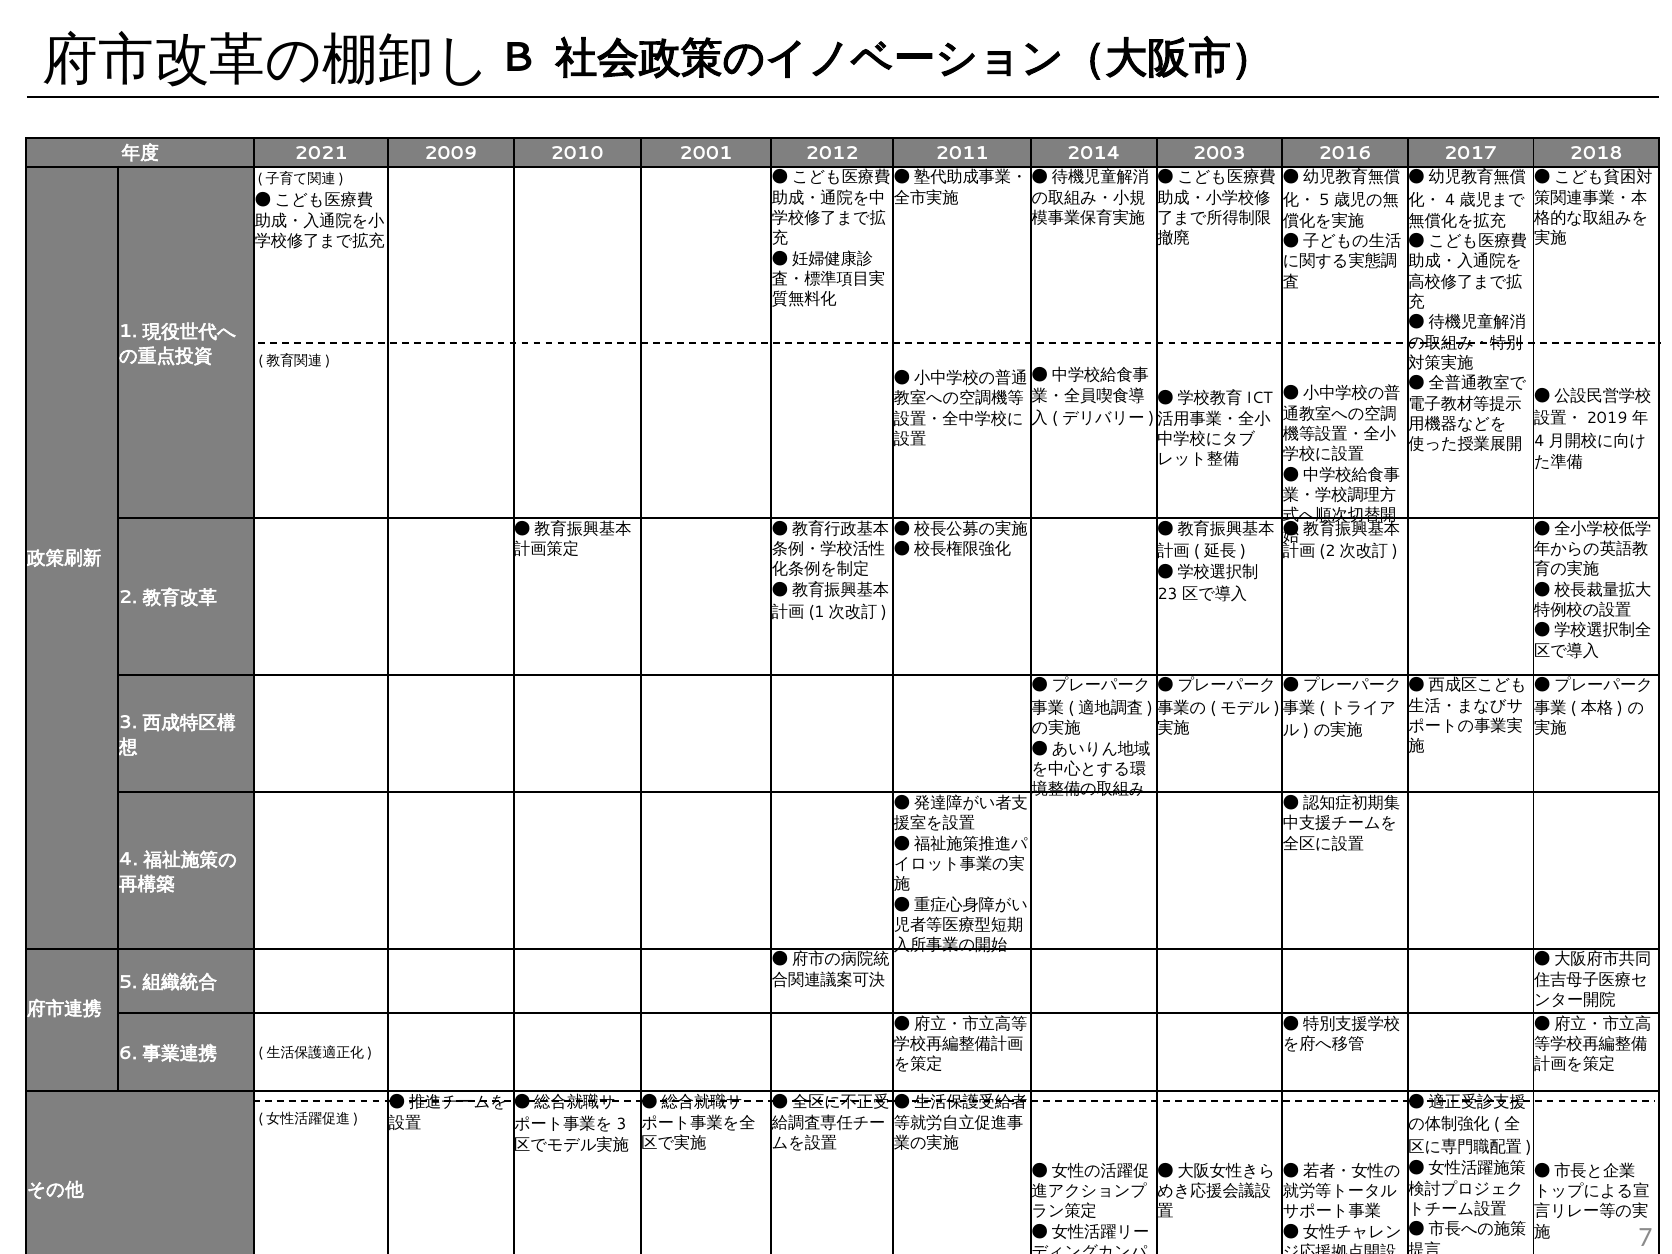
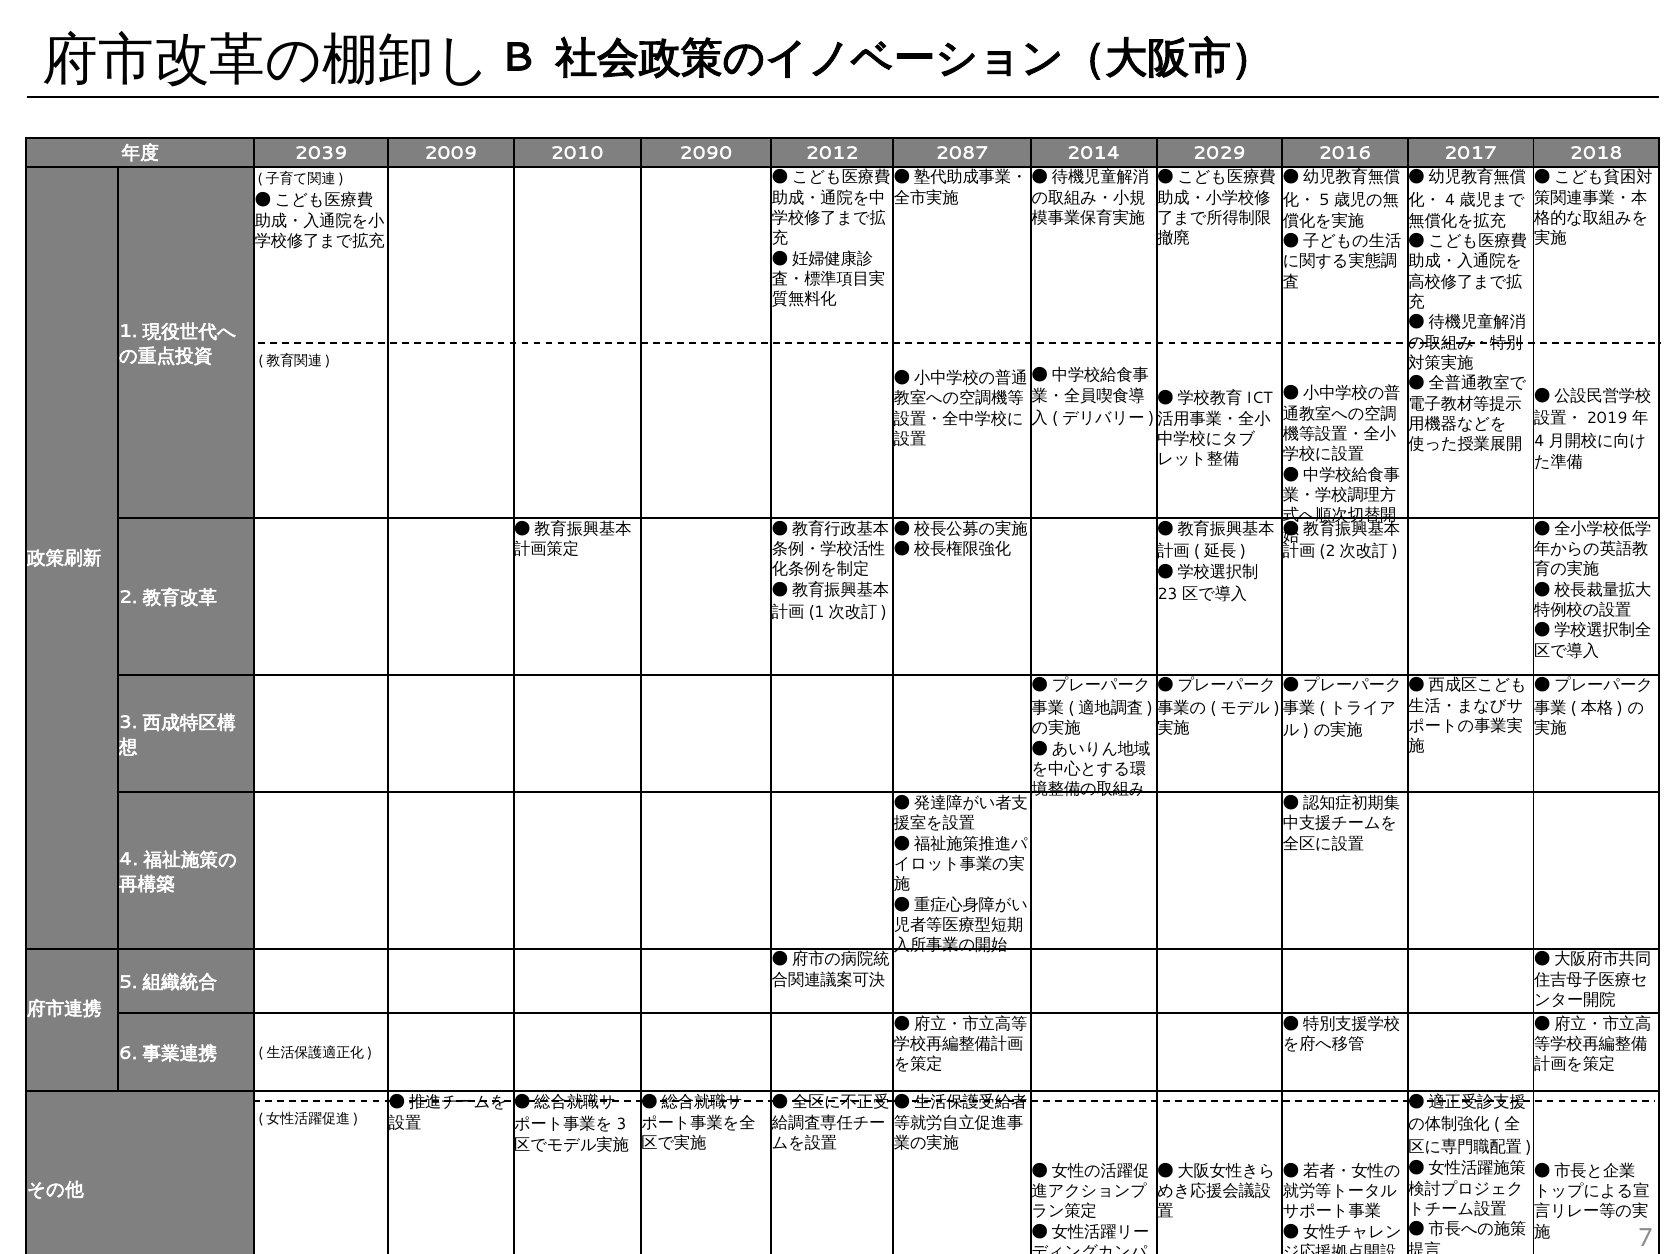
2021: 2021 -> 2039 (321, 154)
2001: 2001 -> 2090 (706, 154)
2011: 2011 -> 2087 (962, 154)
2003: 2003 -> 2029 (1219, 154)
